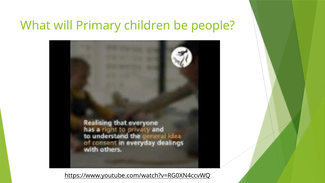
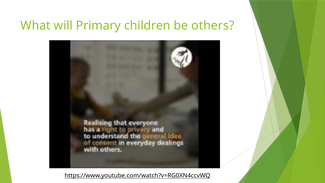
people: people -> others (213, 26)
